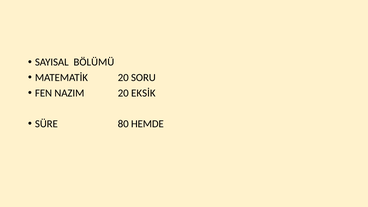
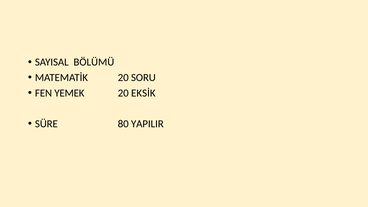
NAZIM: NAZIM -> YEMEK (69, 93)
HEMDE: HEMDE -> YAPILIR (147, 124)
